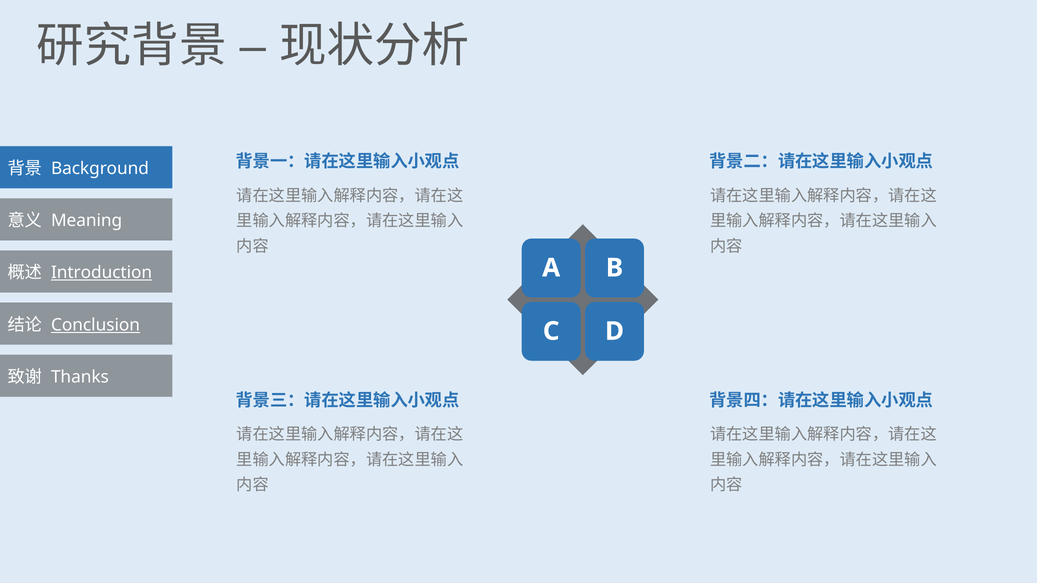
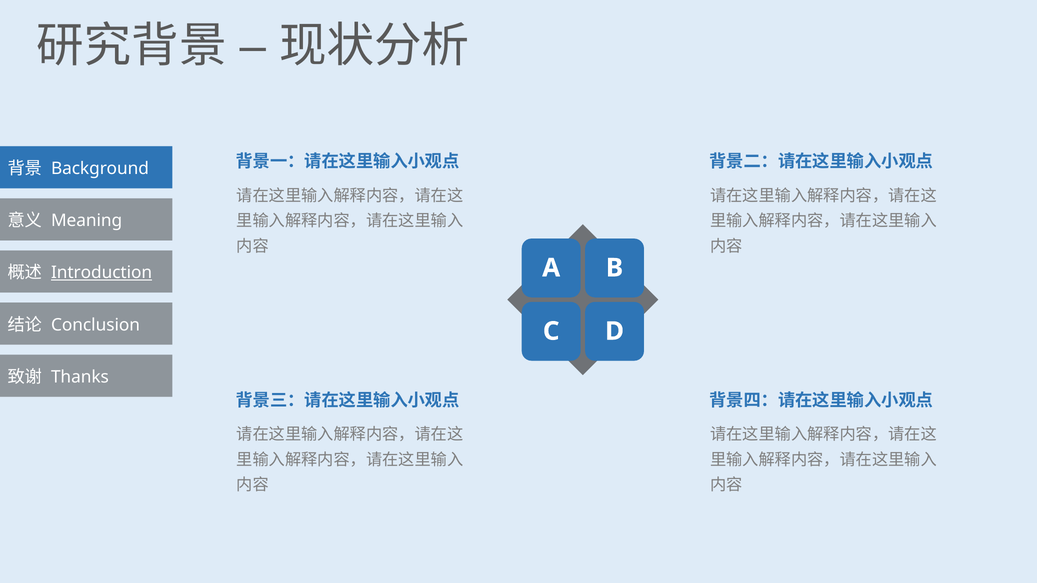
Conclusion underline: present -> none (96, 325)
